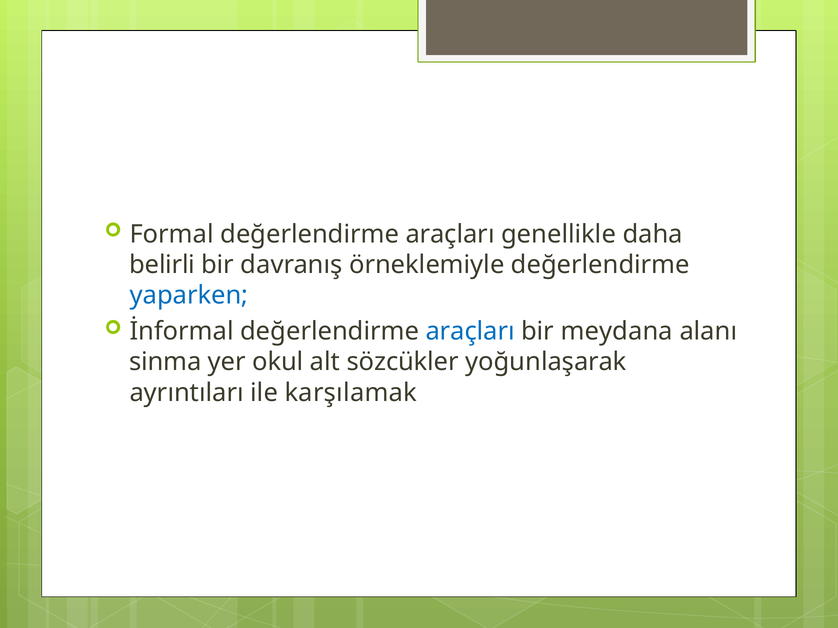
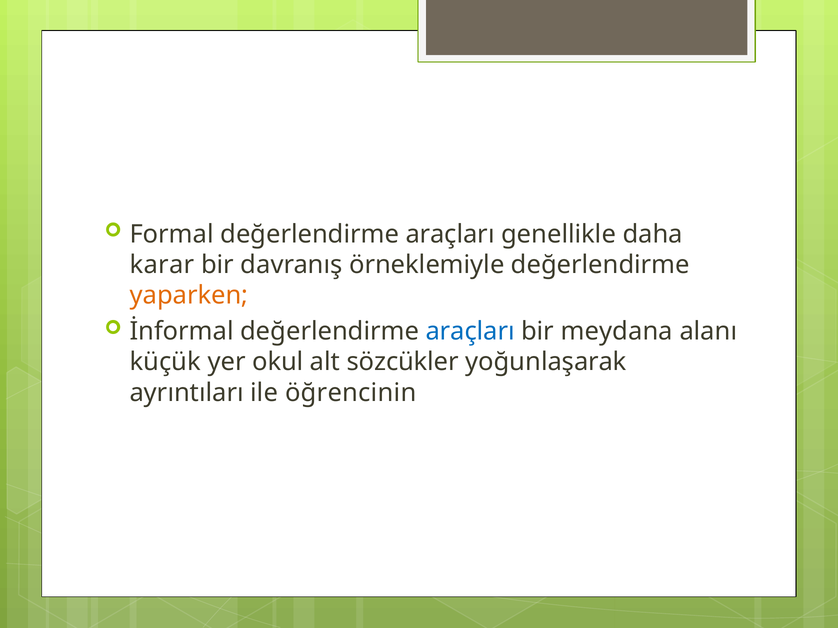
belirli: belirli -> karar (162, 265)
yaparken colour: blue -> orange (189, 296)
sinma: sinma -> küçük (165, 362)
karşılamak: karşılamak -> öğrencinin (351, 393)
